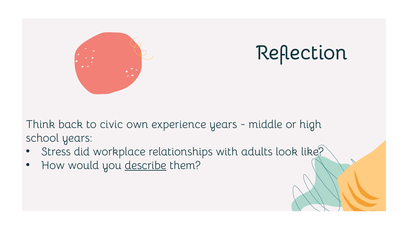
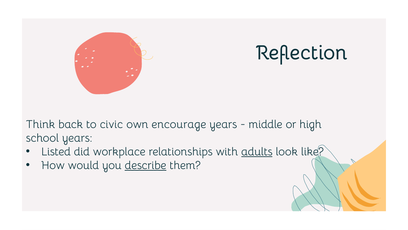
experience: experience -> encourage (179, 124)
Stress: Stress -> Listed (56, 151)
adults underline: none -> present (257, 151)
